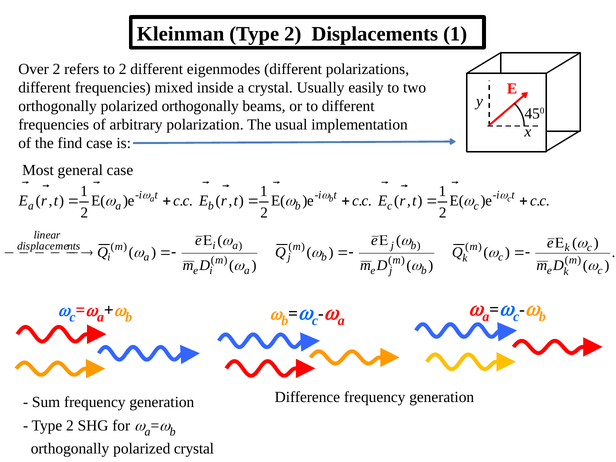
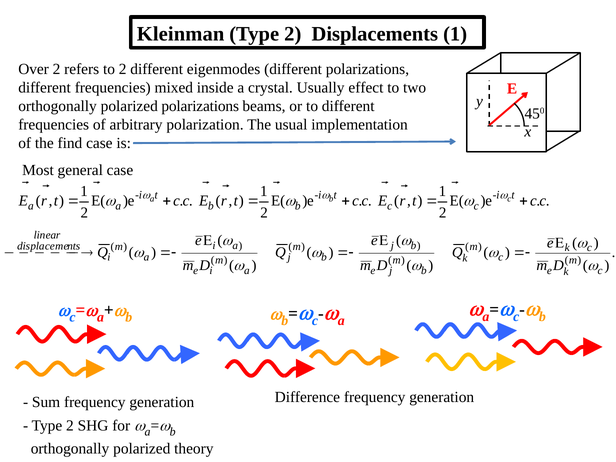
easily: easily -> effect (366, 88)
polarized orthogonally: orthogonally -> polarizations (200, 106)
polarized crystal: crystal -> theory (194, 448)
